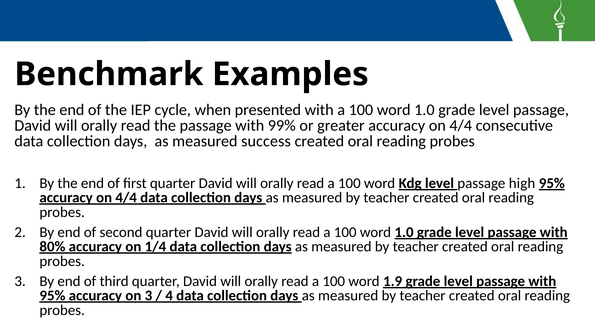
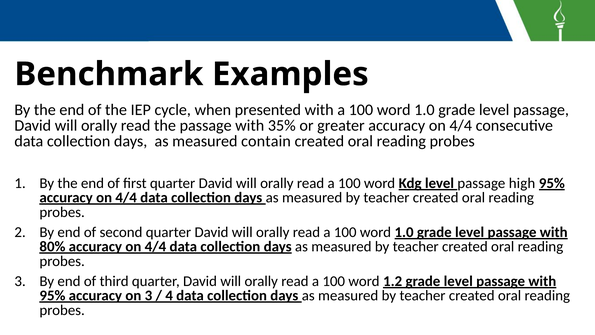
99%: 99% -> 35% (282, 126)
success: success -> contain (266, 141)
80% accuracy on 1/4: 1/4 -> 4/4 (155, 246)
1.9: 1.9 -> 1.2 (393, 281)
